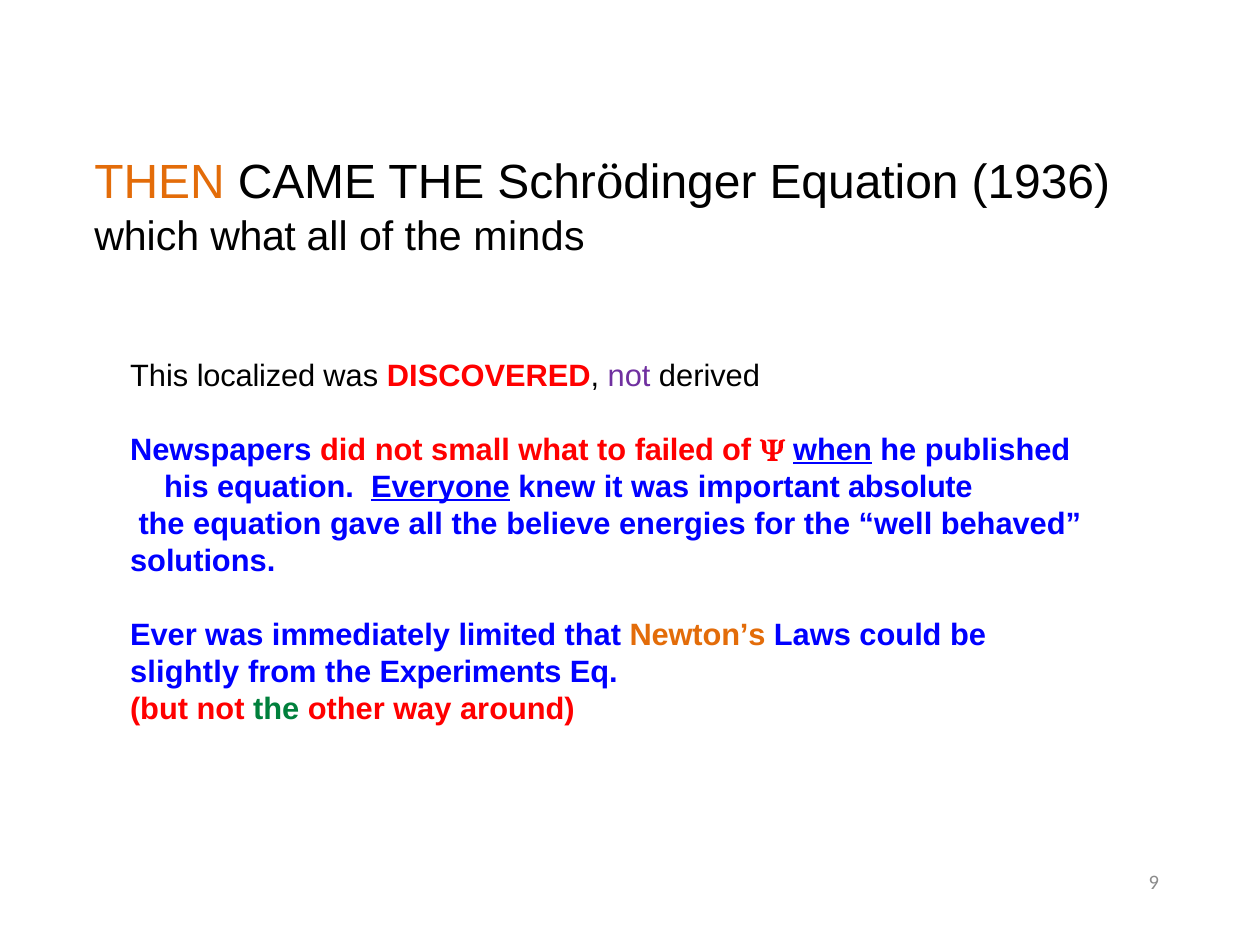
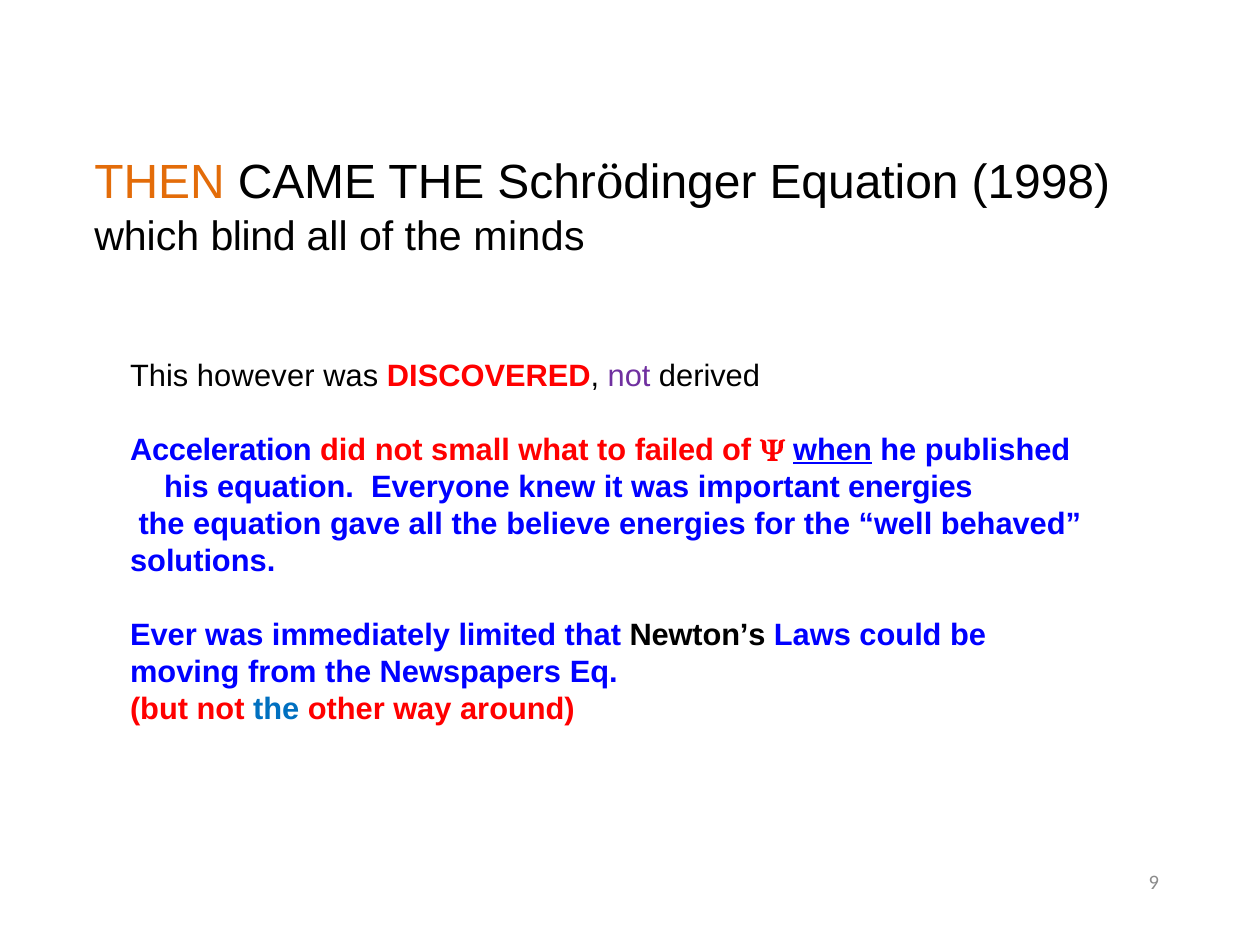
1936: 1936 -> 1998 (1041, 183)
which what: what -> blind (253, 237)
localized: localized -> however (256, 376)
Newspapers: Newspapers -> Acceleration (221, 450)
Everyone underline: present -> none (440, 487)
important absolute: absolute -> energies (910, 487)
Newton’s colour: orange -> black (698, 635)
slightly: slightly -> moving (185, 672)
Experiments: Experiments -> Newspapers (470, 672)
the colour: green -> blue (276, 709)
